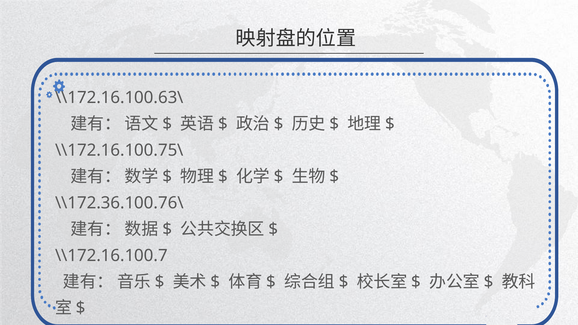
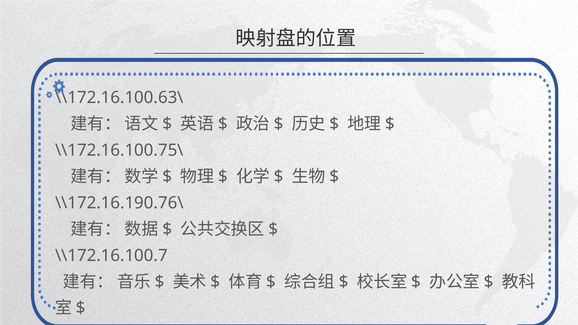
\\172.36.100.76\: \\172.36.100.76\ -> \\172.16.190.76\ (119, 203)
